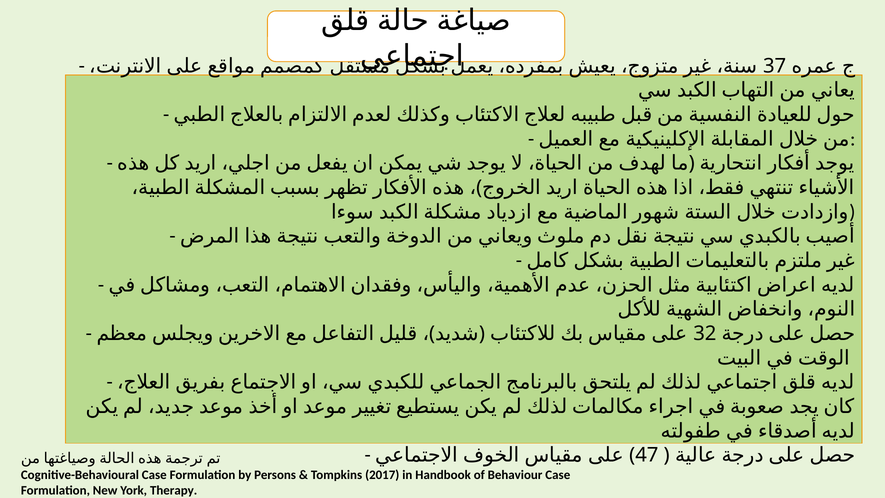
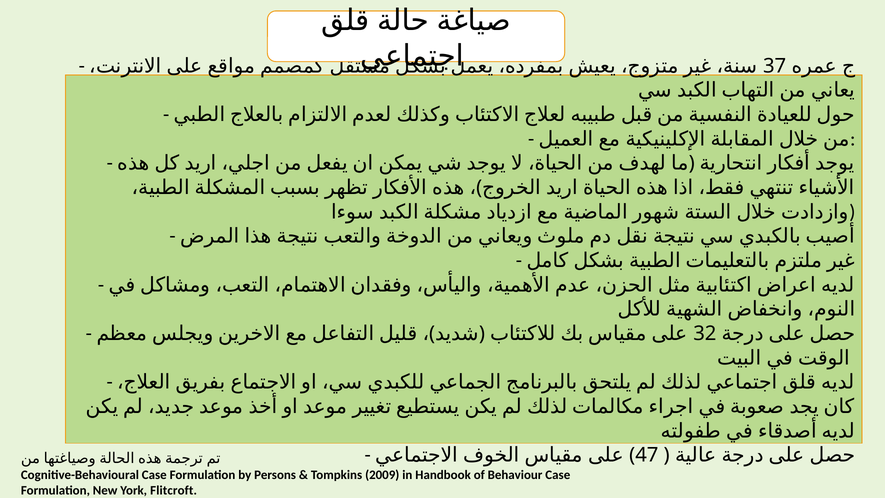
2017: 2017 -> 2009 (382, 475)
Therapy: Therapy -> Flitcroft (174, 490)
